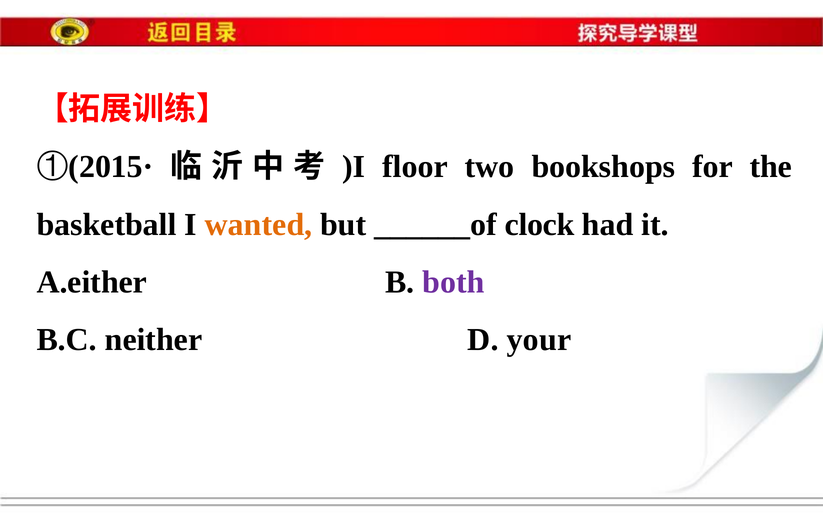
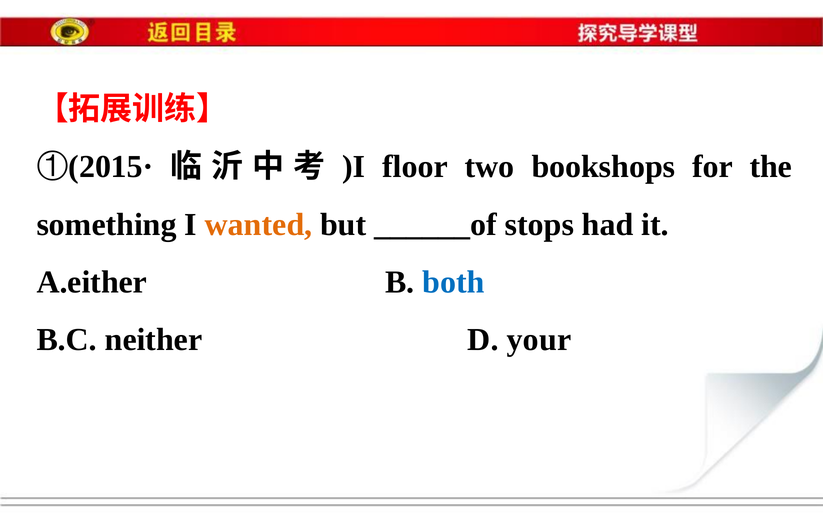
basketball: basketball -> something (107, 225)
clock: clock -> stops (539, 225)
both colour: purple -> blue (453, 282)
